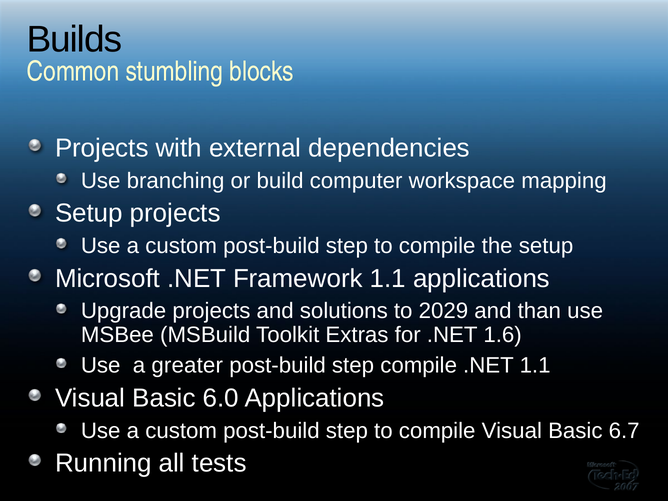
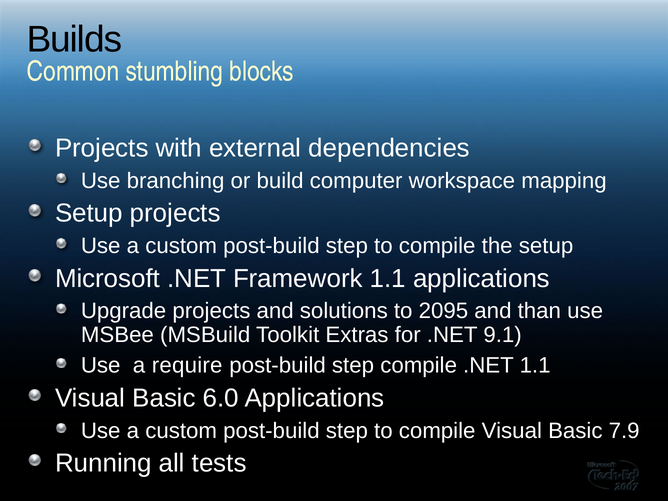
2029: 2029 -> 2095 (443, 311)
1.6: 1.6 -> 9.1 (503, 335)
greater: greater -> require (187, 366)
6.7: 6.7 -> 7.9 (624, 431)
